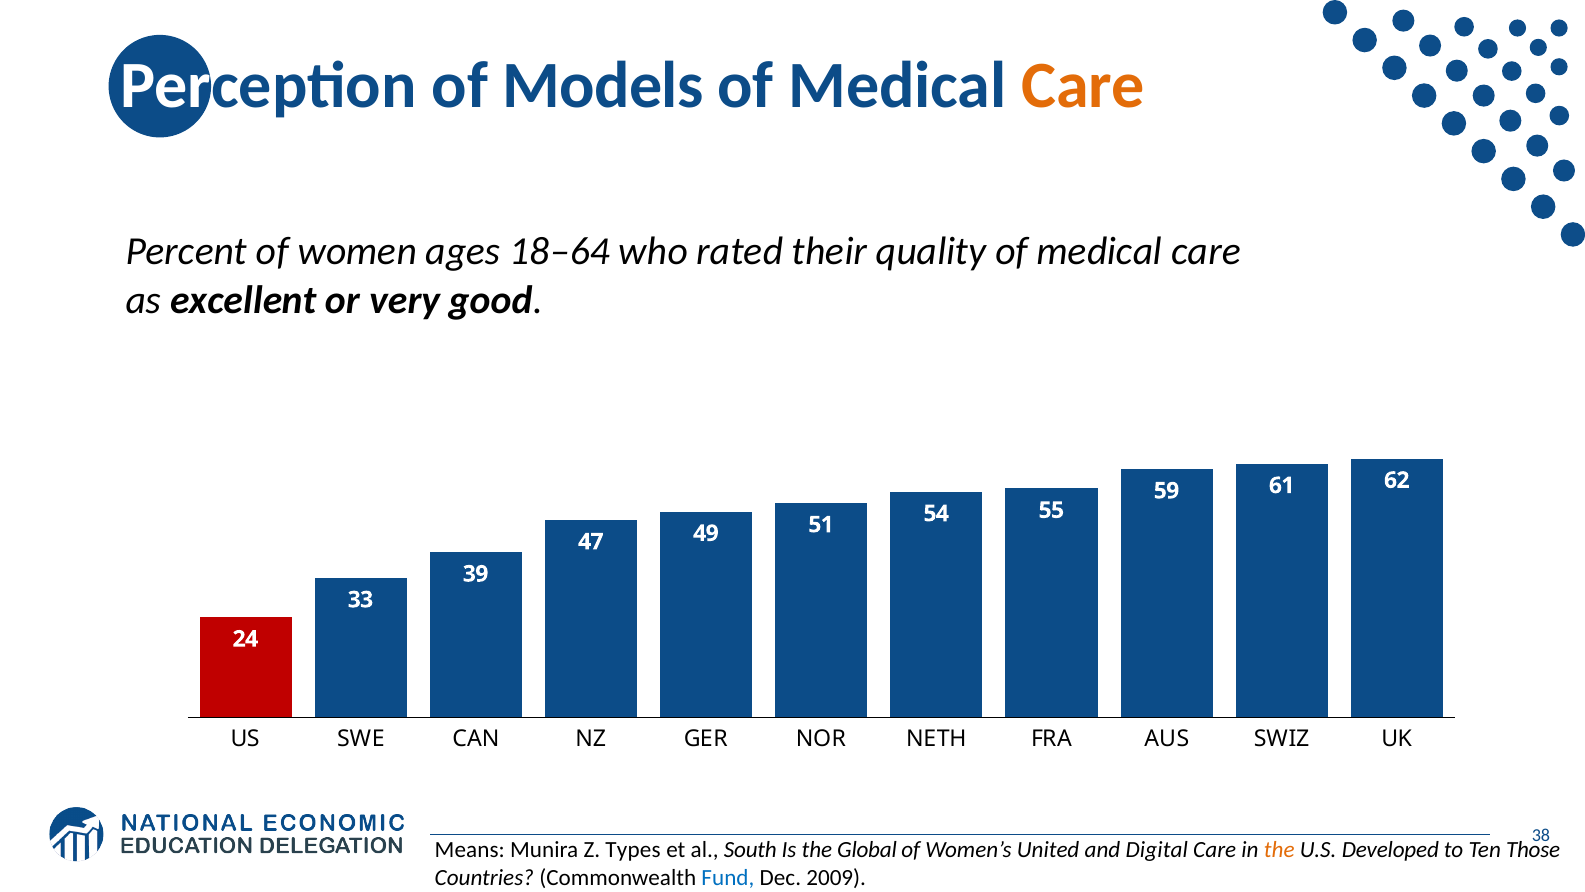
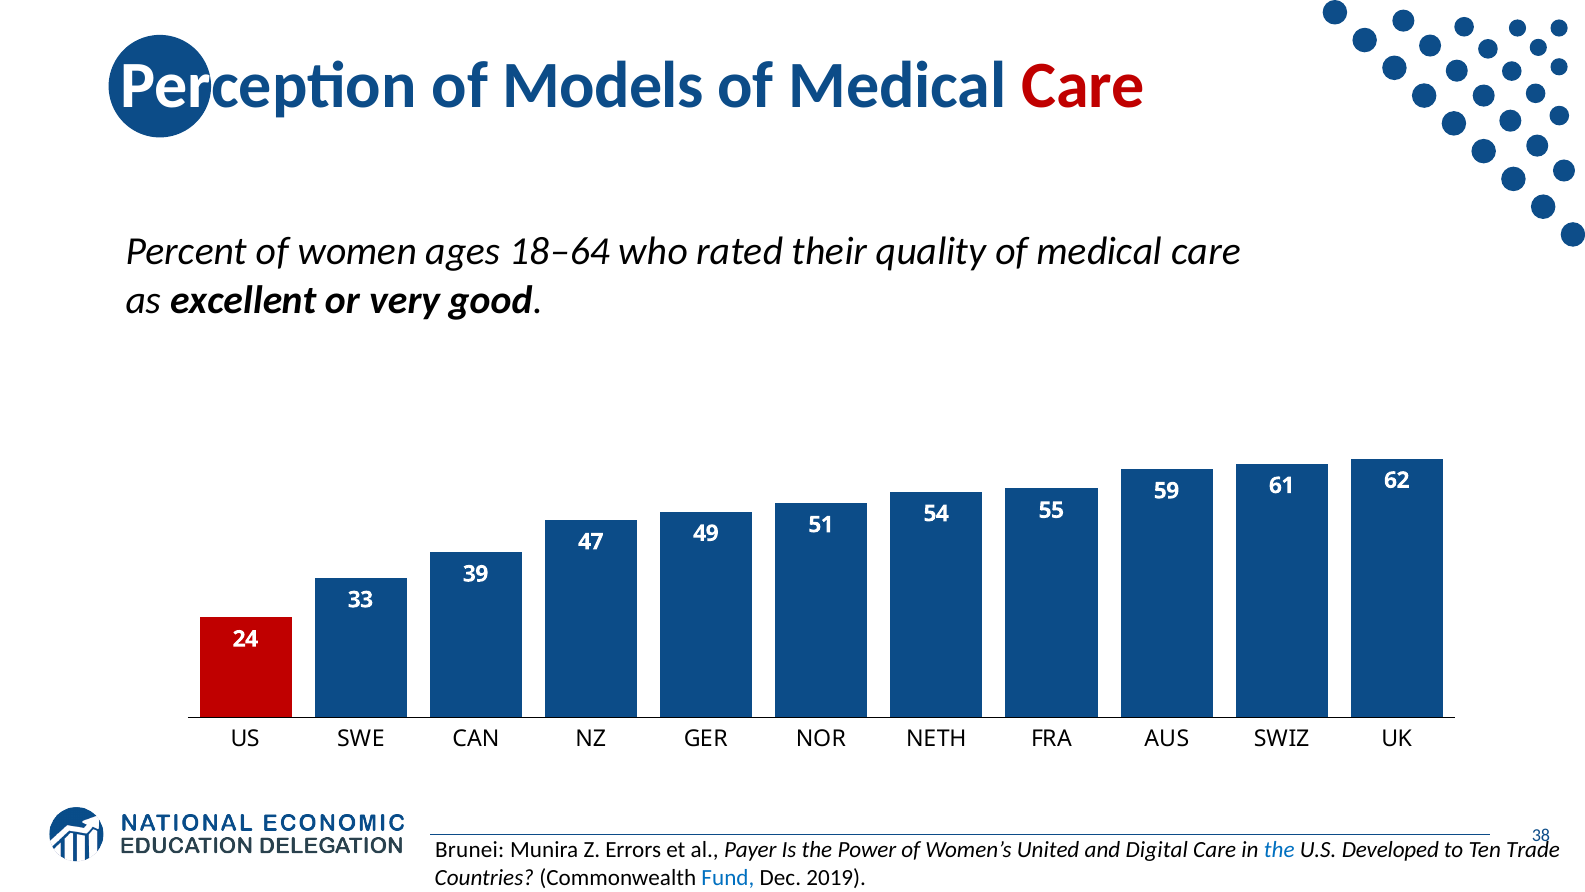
Care colour: orange -> red (1083, 86)
Means: Means -> Brunei (470, 850)
Types: Types -> Errors (633, 850)
South: South -> Payer (750, 850)
Global: Global -> Power (867, 850)
the colour: orange -> blue (1279, 850)
Those: Those -> Trade (1533, 850)
2009: 2009 -> 2019 (836, 877)
